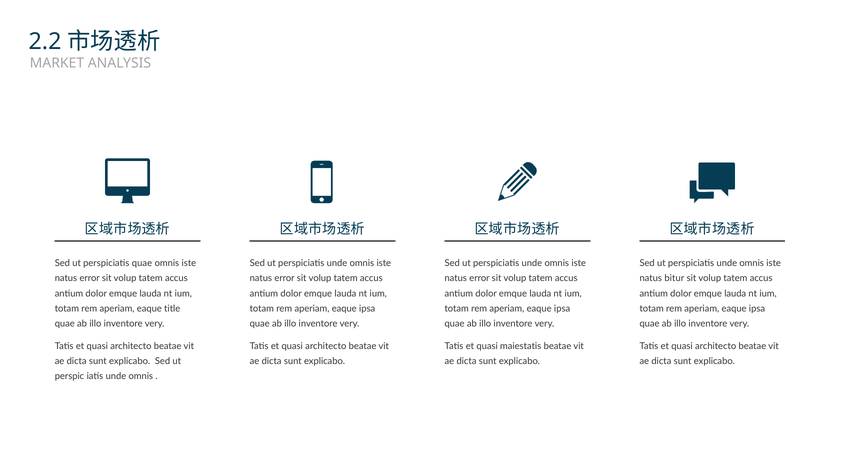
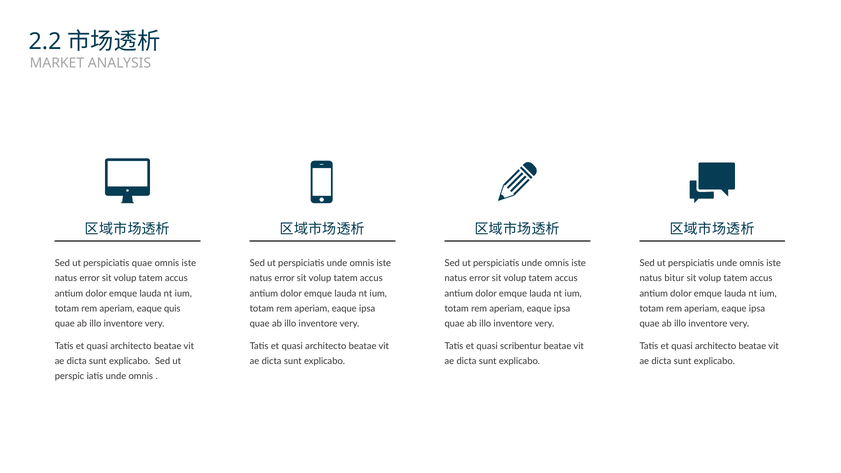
title: title -> quis (172, 309)
maiestatis: maiestatis -> scribentur (521, 346)
